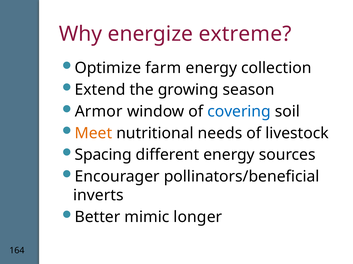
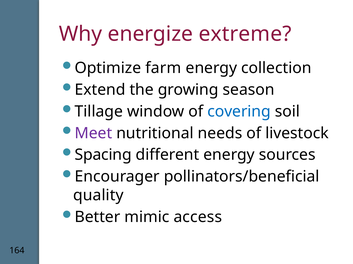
Armor: Armor -> Tillage (99, 112)
Meet colour: orange -> purple (93, 133)
inverts: inverts -> quality (98, 196)
longer: longer -> access (198, 218)
